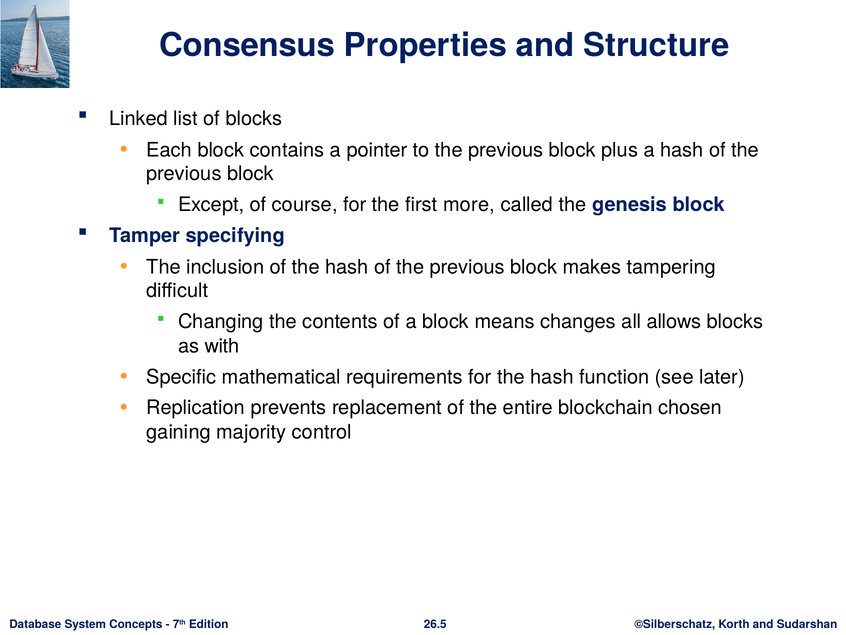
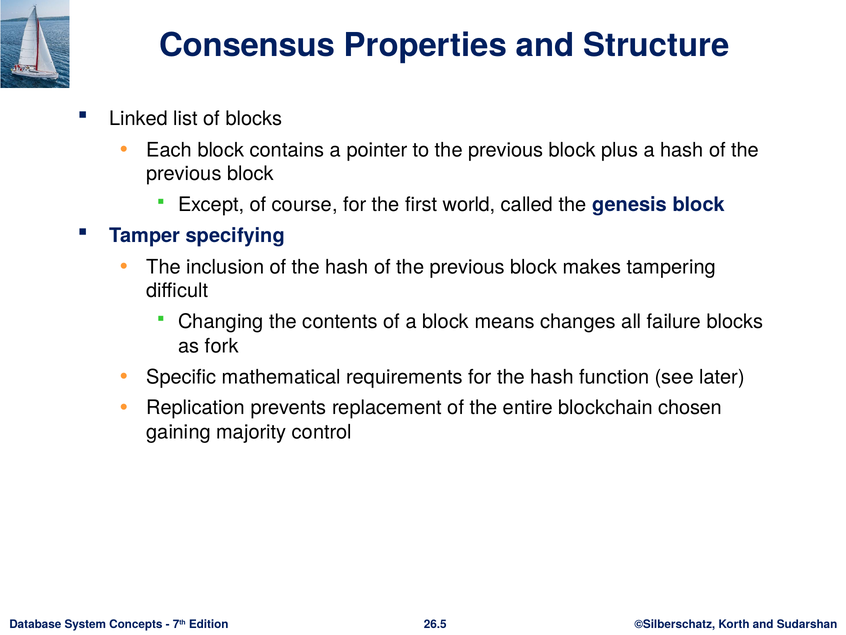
more: more -> world (469, 205)
allows: allows -> failure (674, 322)
with: with -> fork (222, 346)
